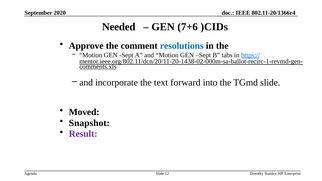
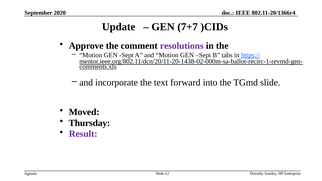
Needed: Needed -> Update (119, 27)
7+6: 7+6 -> 7+7 (188, 27)
resolutions colour: blue -> purple (182, 46)
Snapshot: Snapshot -> Thursday (89, 123)
